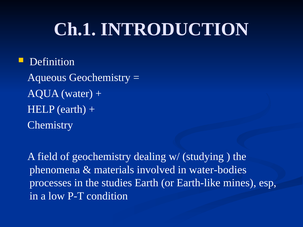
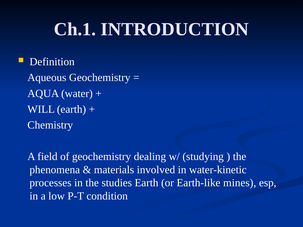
HELP: HELP -> WILL (41, 109)
water-bodies: water-bodies -> water-kinetic (218, 170)
